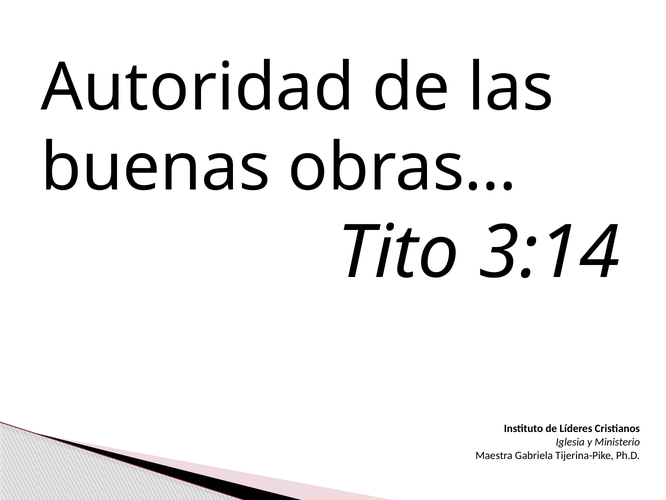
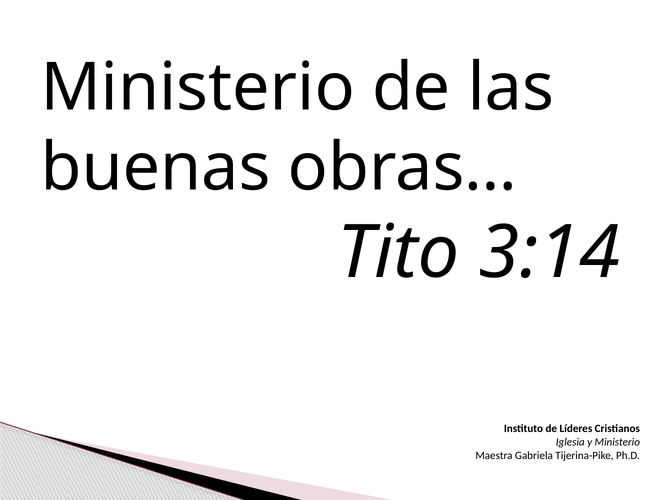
Autoridad: Autoridad -> Ministerio (198, 88)
